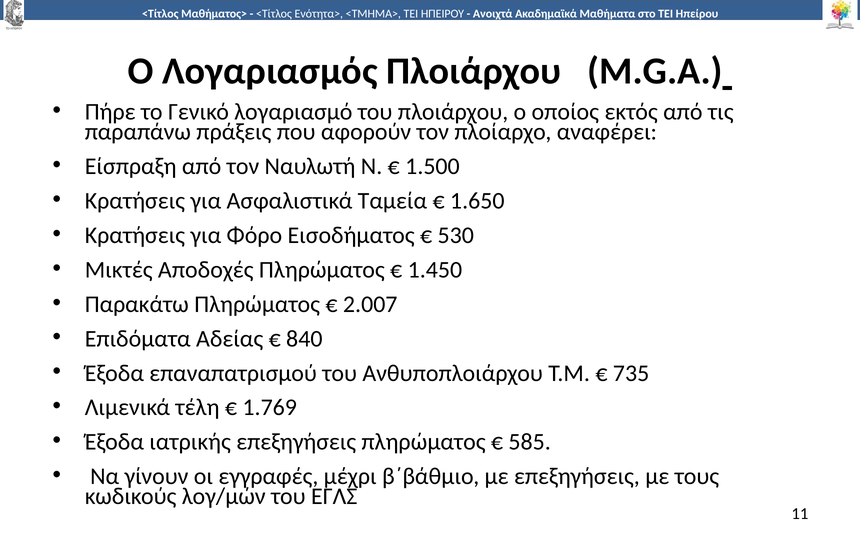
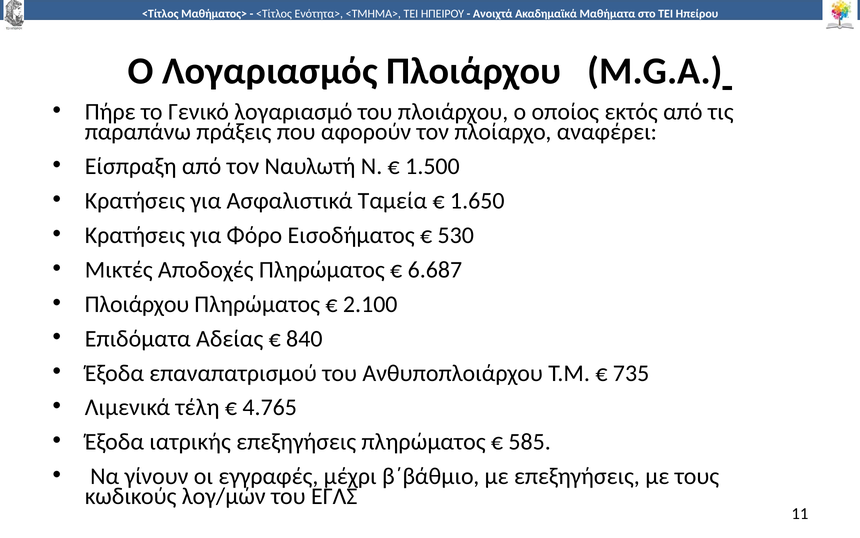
1.450: 1.450 -> 6.687 (435, 270)
Παρακάτω: Παρακάτω -> Πλοιάρχου (137, 304)
2.007: 2.007 -> 2.100 (370, 304)
1.769: 1.769 -> 4.765 (270, 407)
